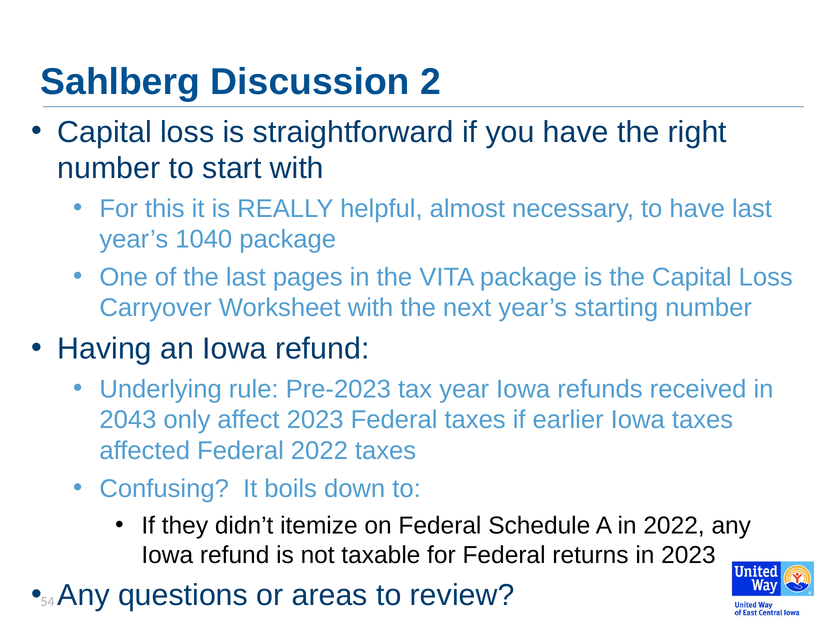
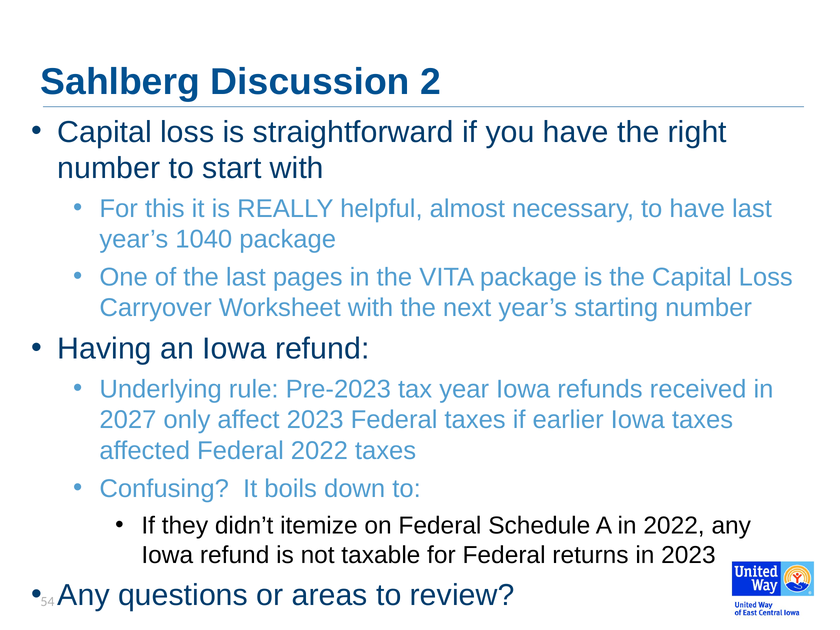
2043: 2043 -> 2027 (128, 420)
